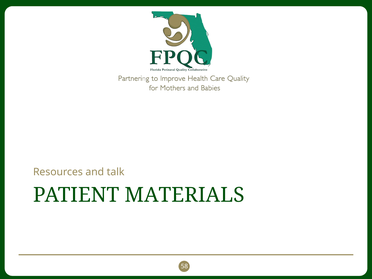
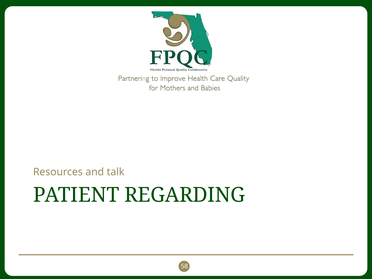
MATERIALS: MATERIALS -> REGARDING (185, 195)
